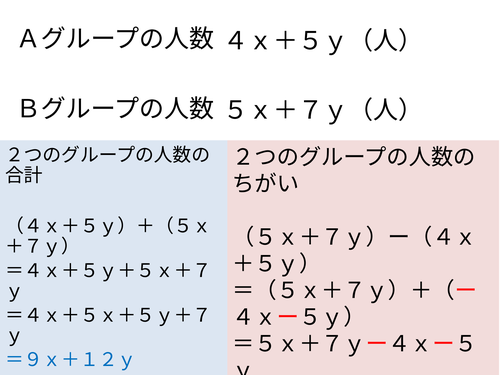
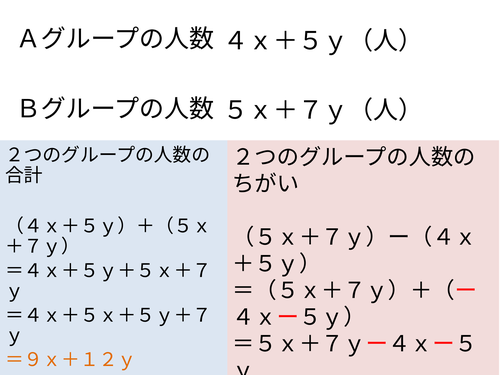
＝９ｘ＋１２ｙ colour: blue -> orange (71, 360)
